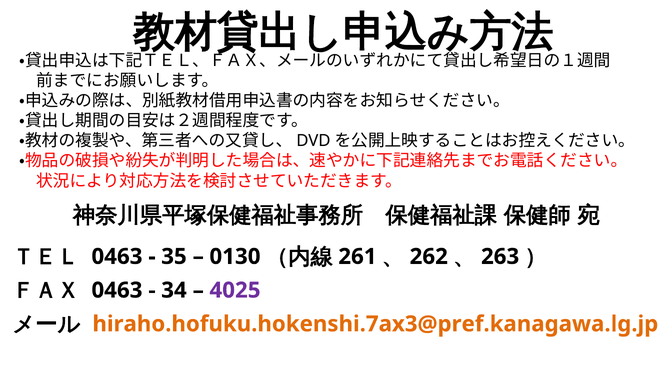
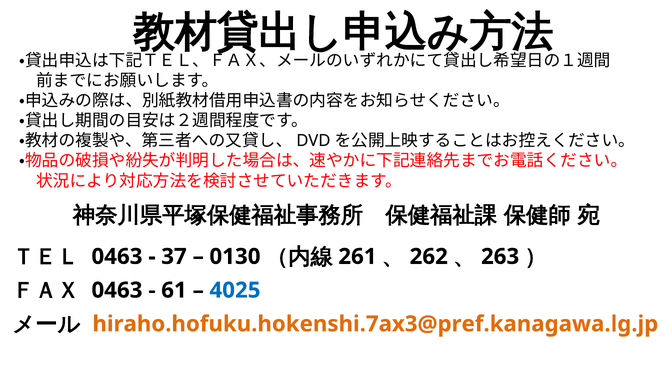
35: 35 -> 37 (174, 257)
34: 34 -> 61 (174, 291)
4025 colour: purple -> blue (235, 291)
